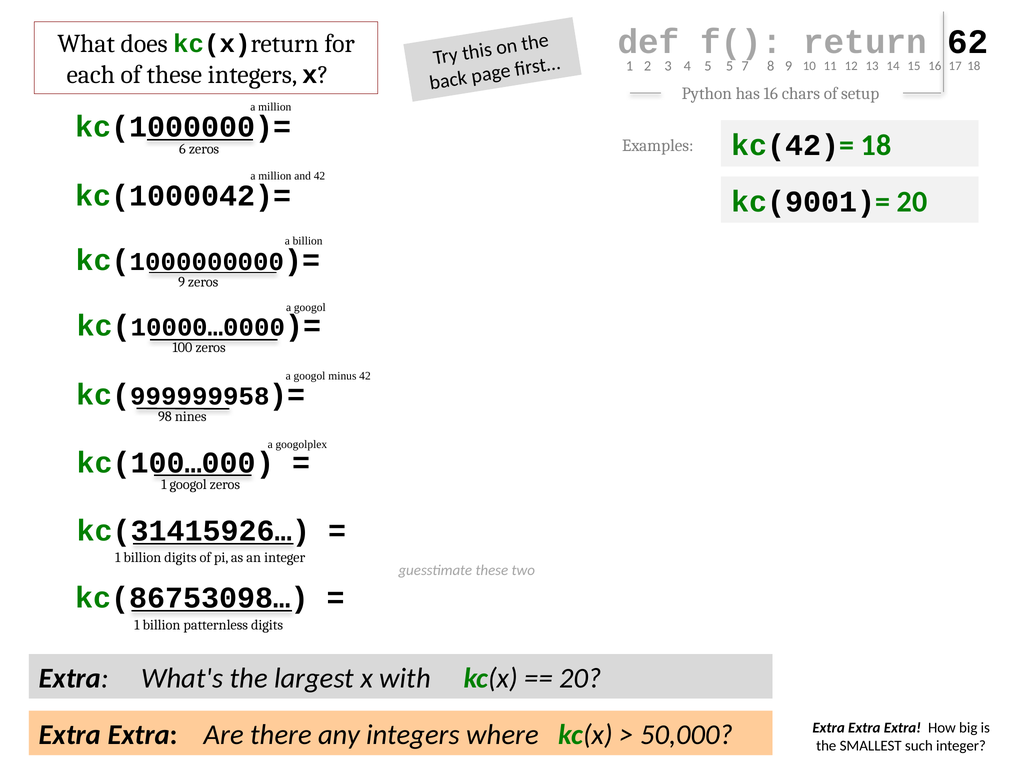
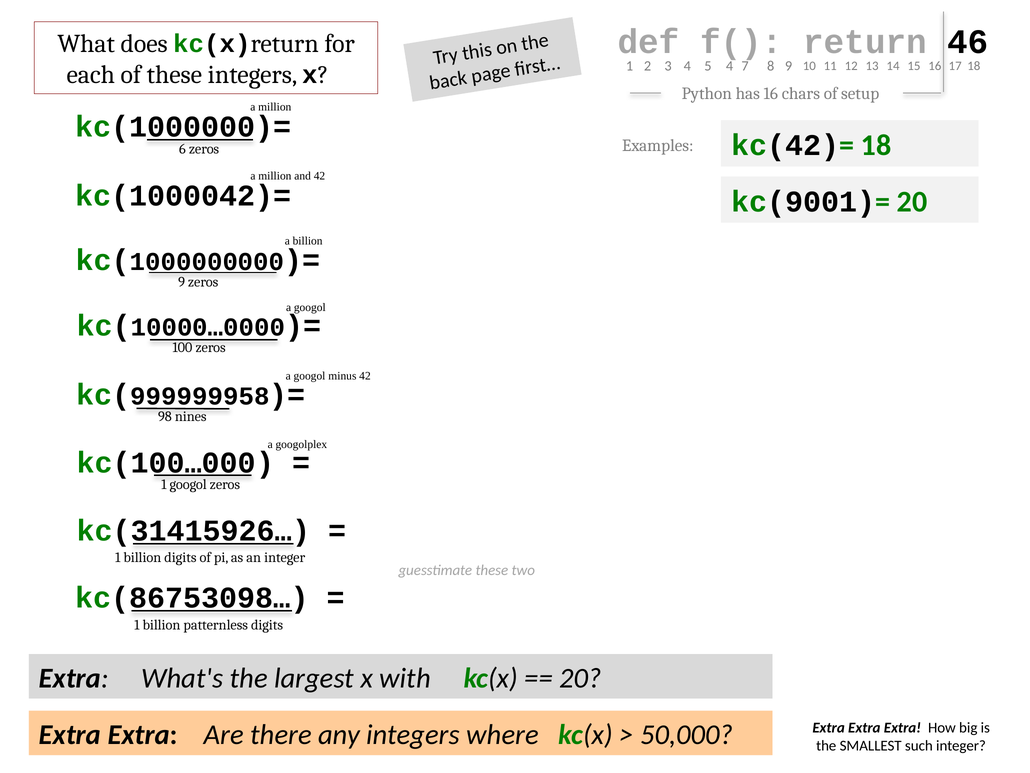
62: 62 -> 46 (968, 42)
4 5: 5 -> 4 (730, 66)
